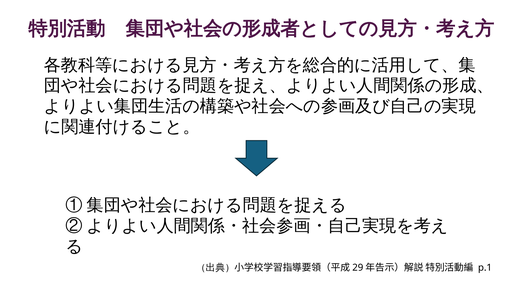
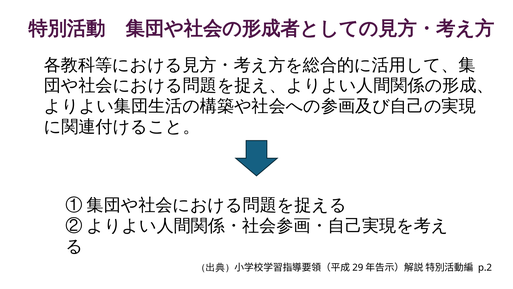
p.1: p.1 -> p.2 (485, 267)
